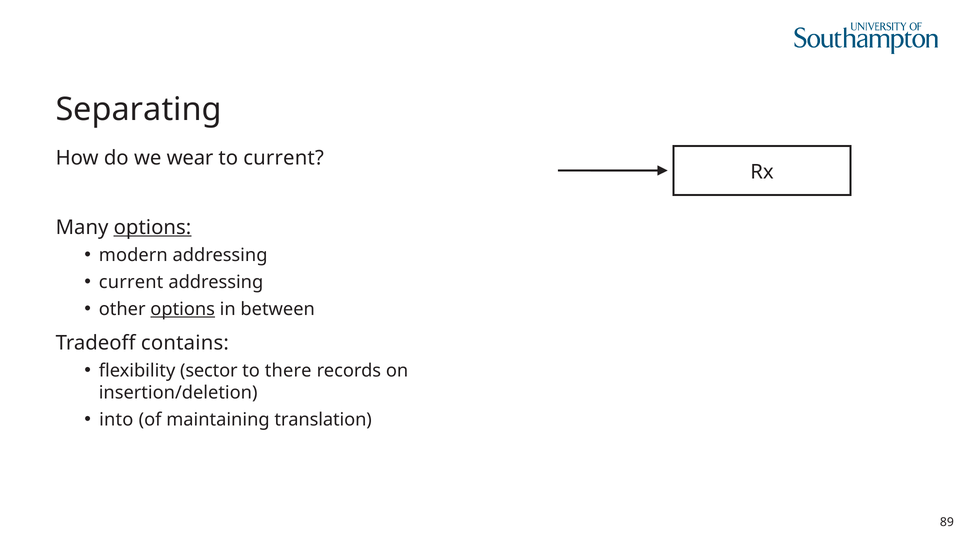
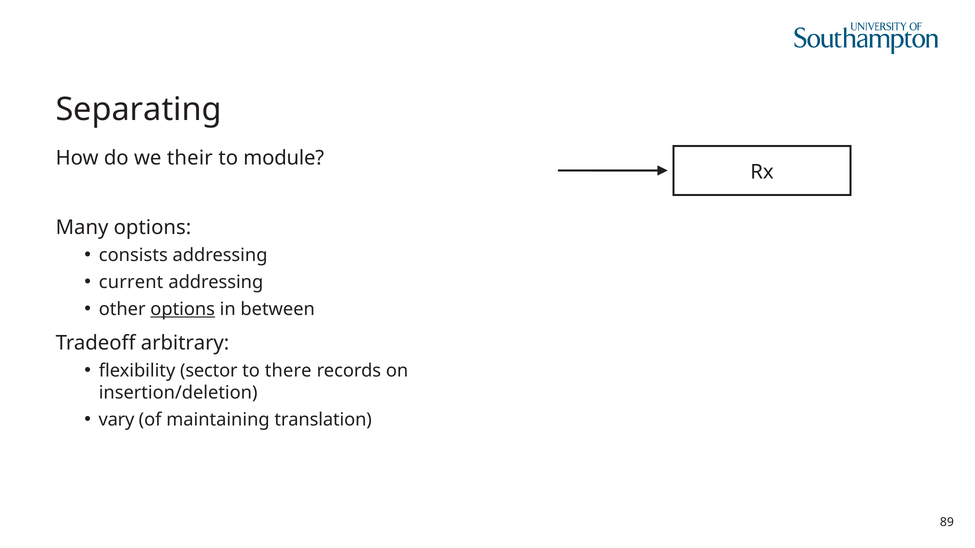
wear: wear -> their (190, 158)
to current: current -> module (284, 158)
options underline: present -> none (152, 227)
modern: modern -> consists (133, 256)
contains: contains -> arbitrary (185, 343)
into: into -> vary (116, 420)
